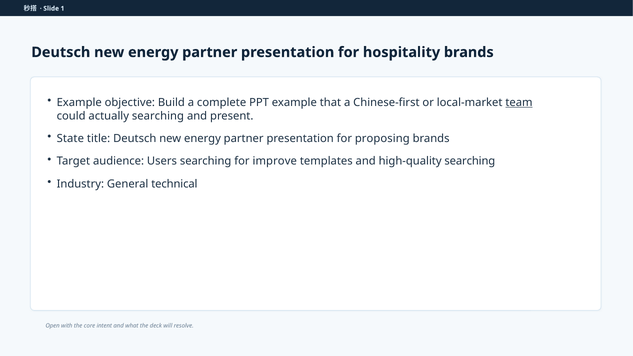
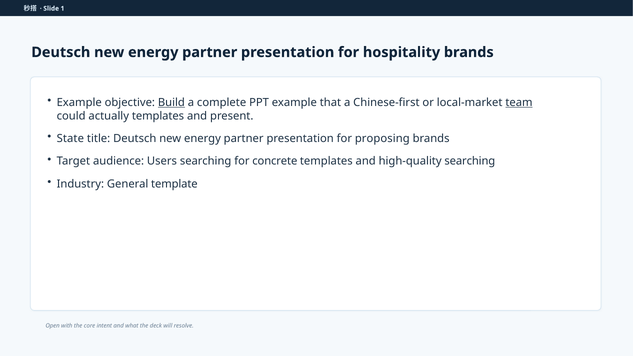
Build underline: none -> present (171, 102)
actually searching: searching -> templates (158, 116)
improve: improve -> concrete (275, 161)
technical: technical -> template (174, 184)
